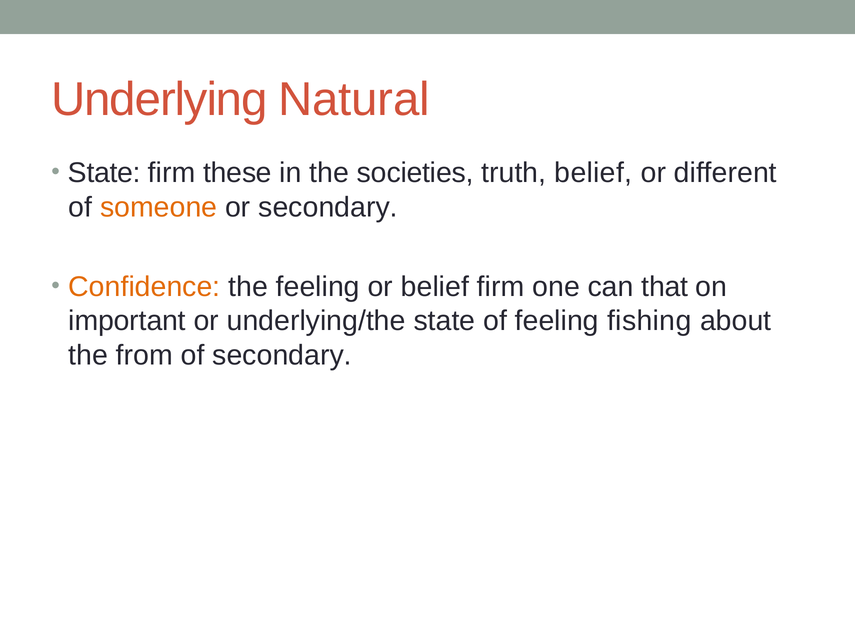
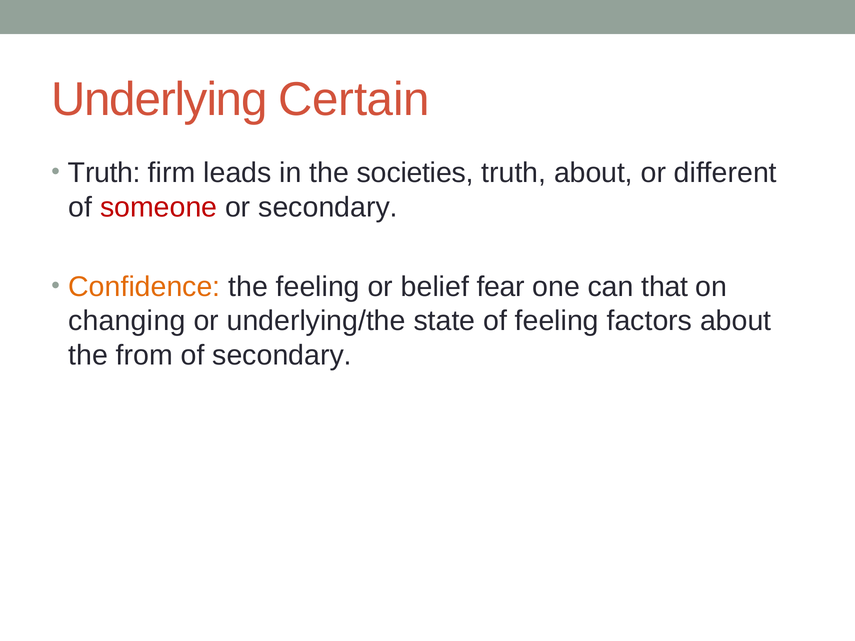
Natural: Natural -> Certain (354, 100)
State: State -> Truth (104, 173)
these: these -> leads (237, 173)
truth belief: belief -> about (593, 173)
someone colour: orange -> red (159, 207)
belief firm: firm -> fear (501, 287)
important: important -> changing (127, 321)
fishing: fishing -> factors (649, 321)
